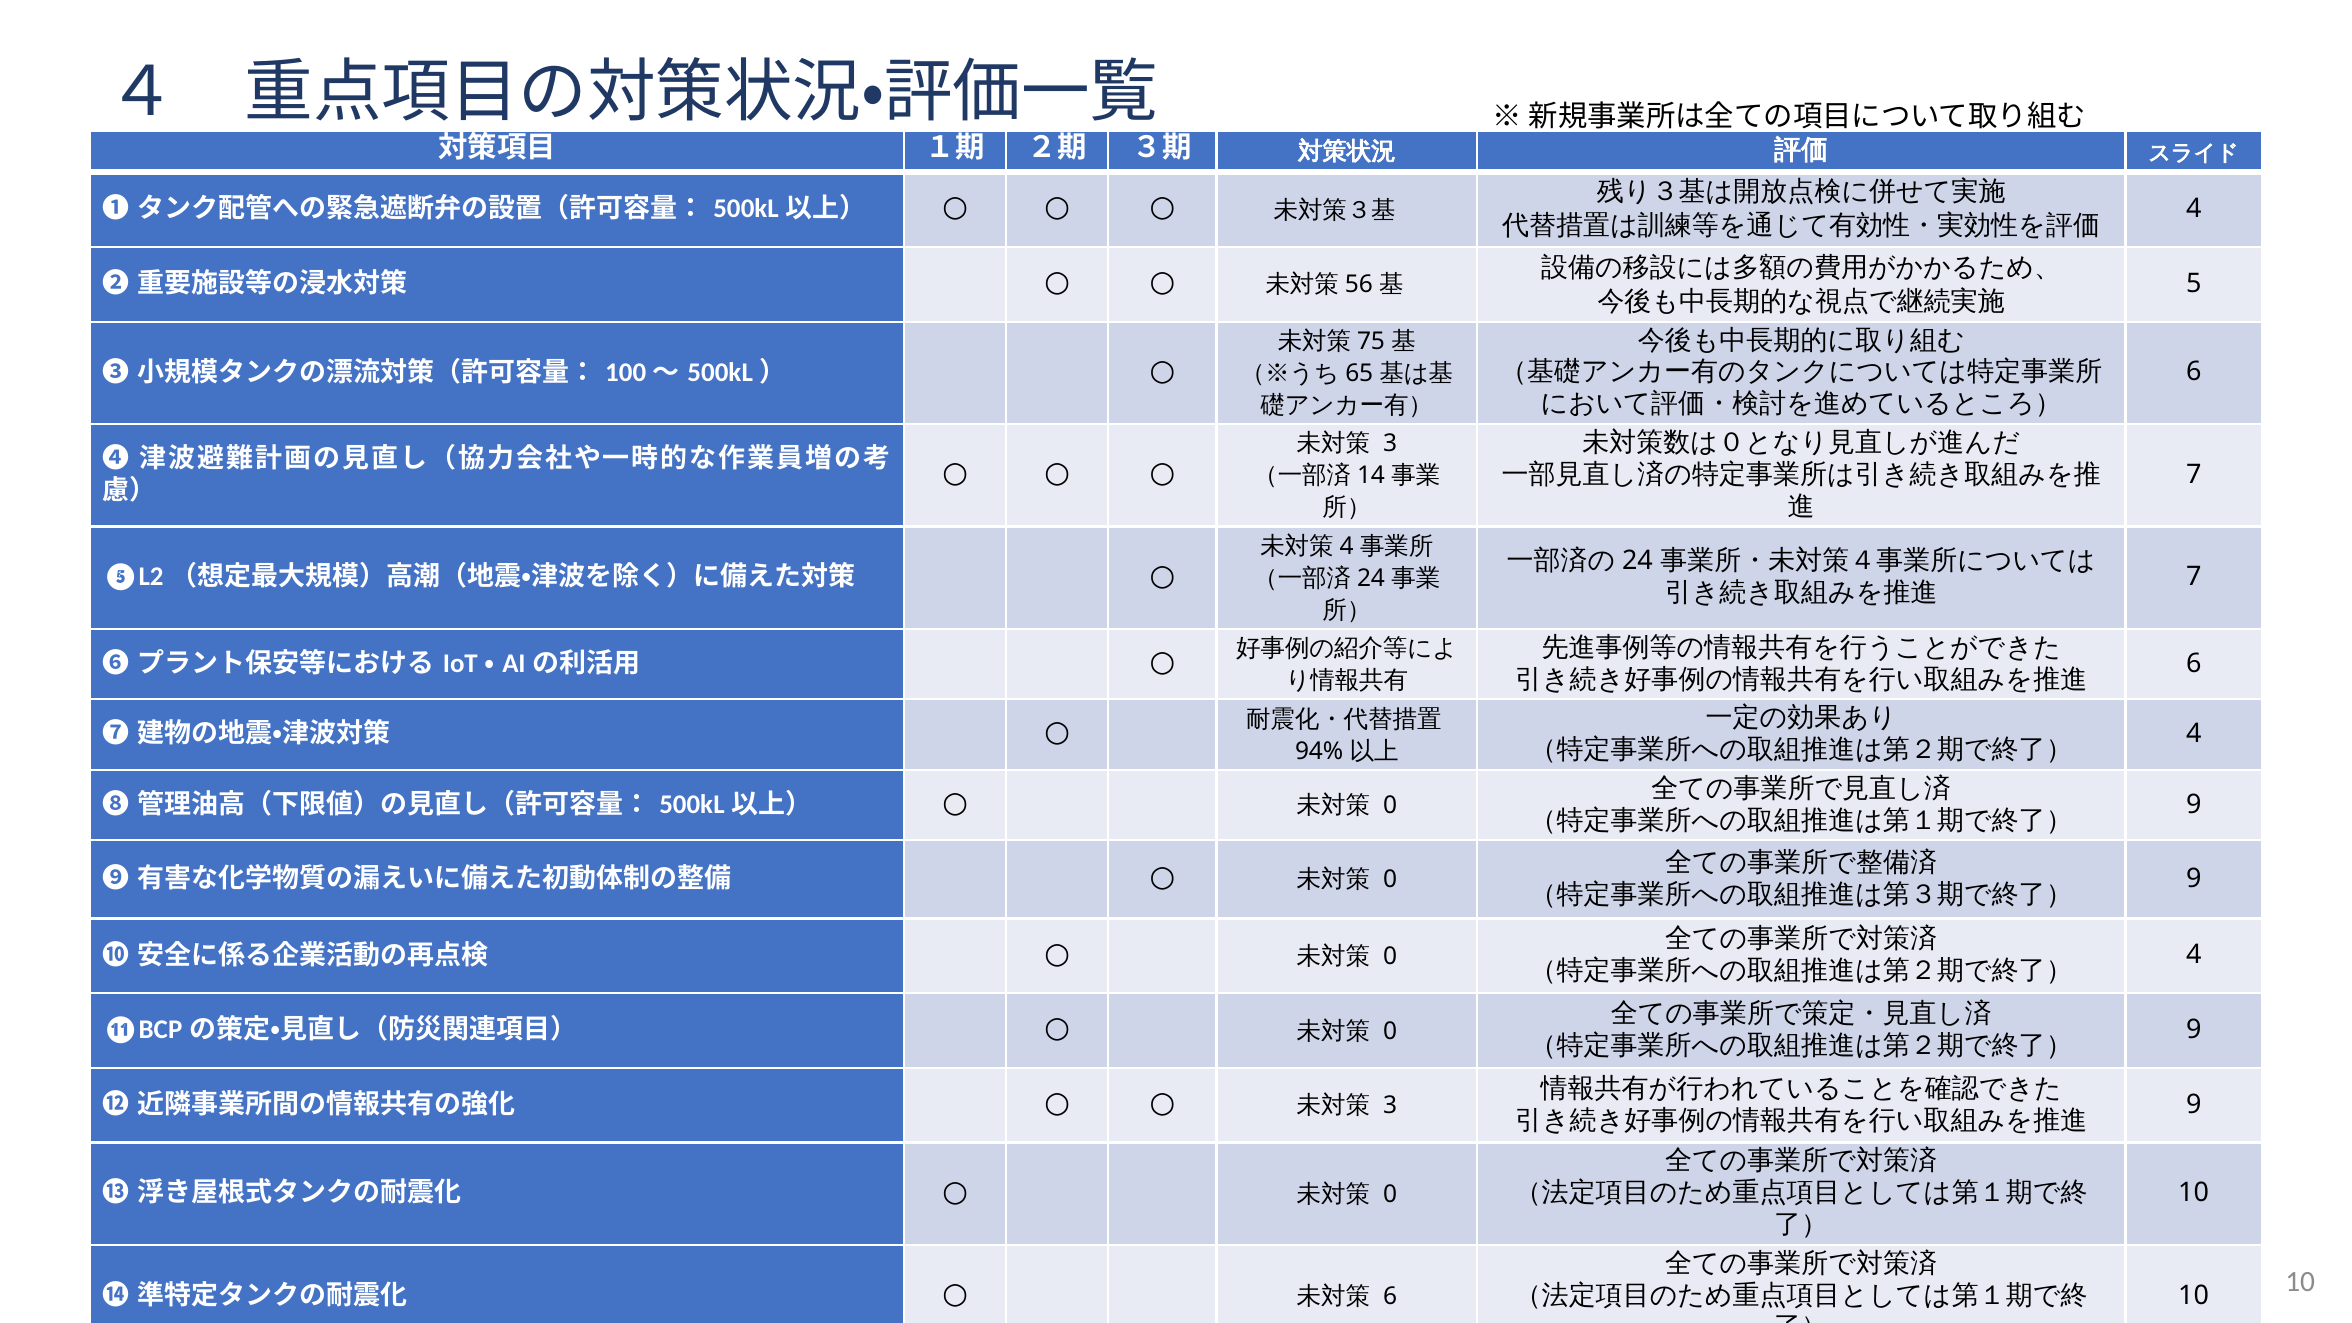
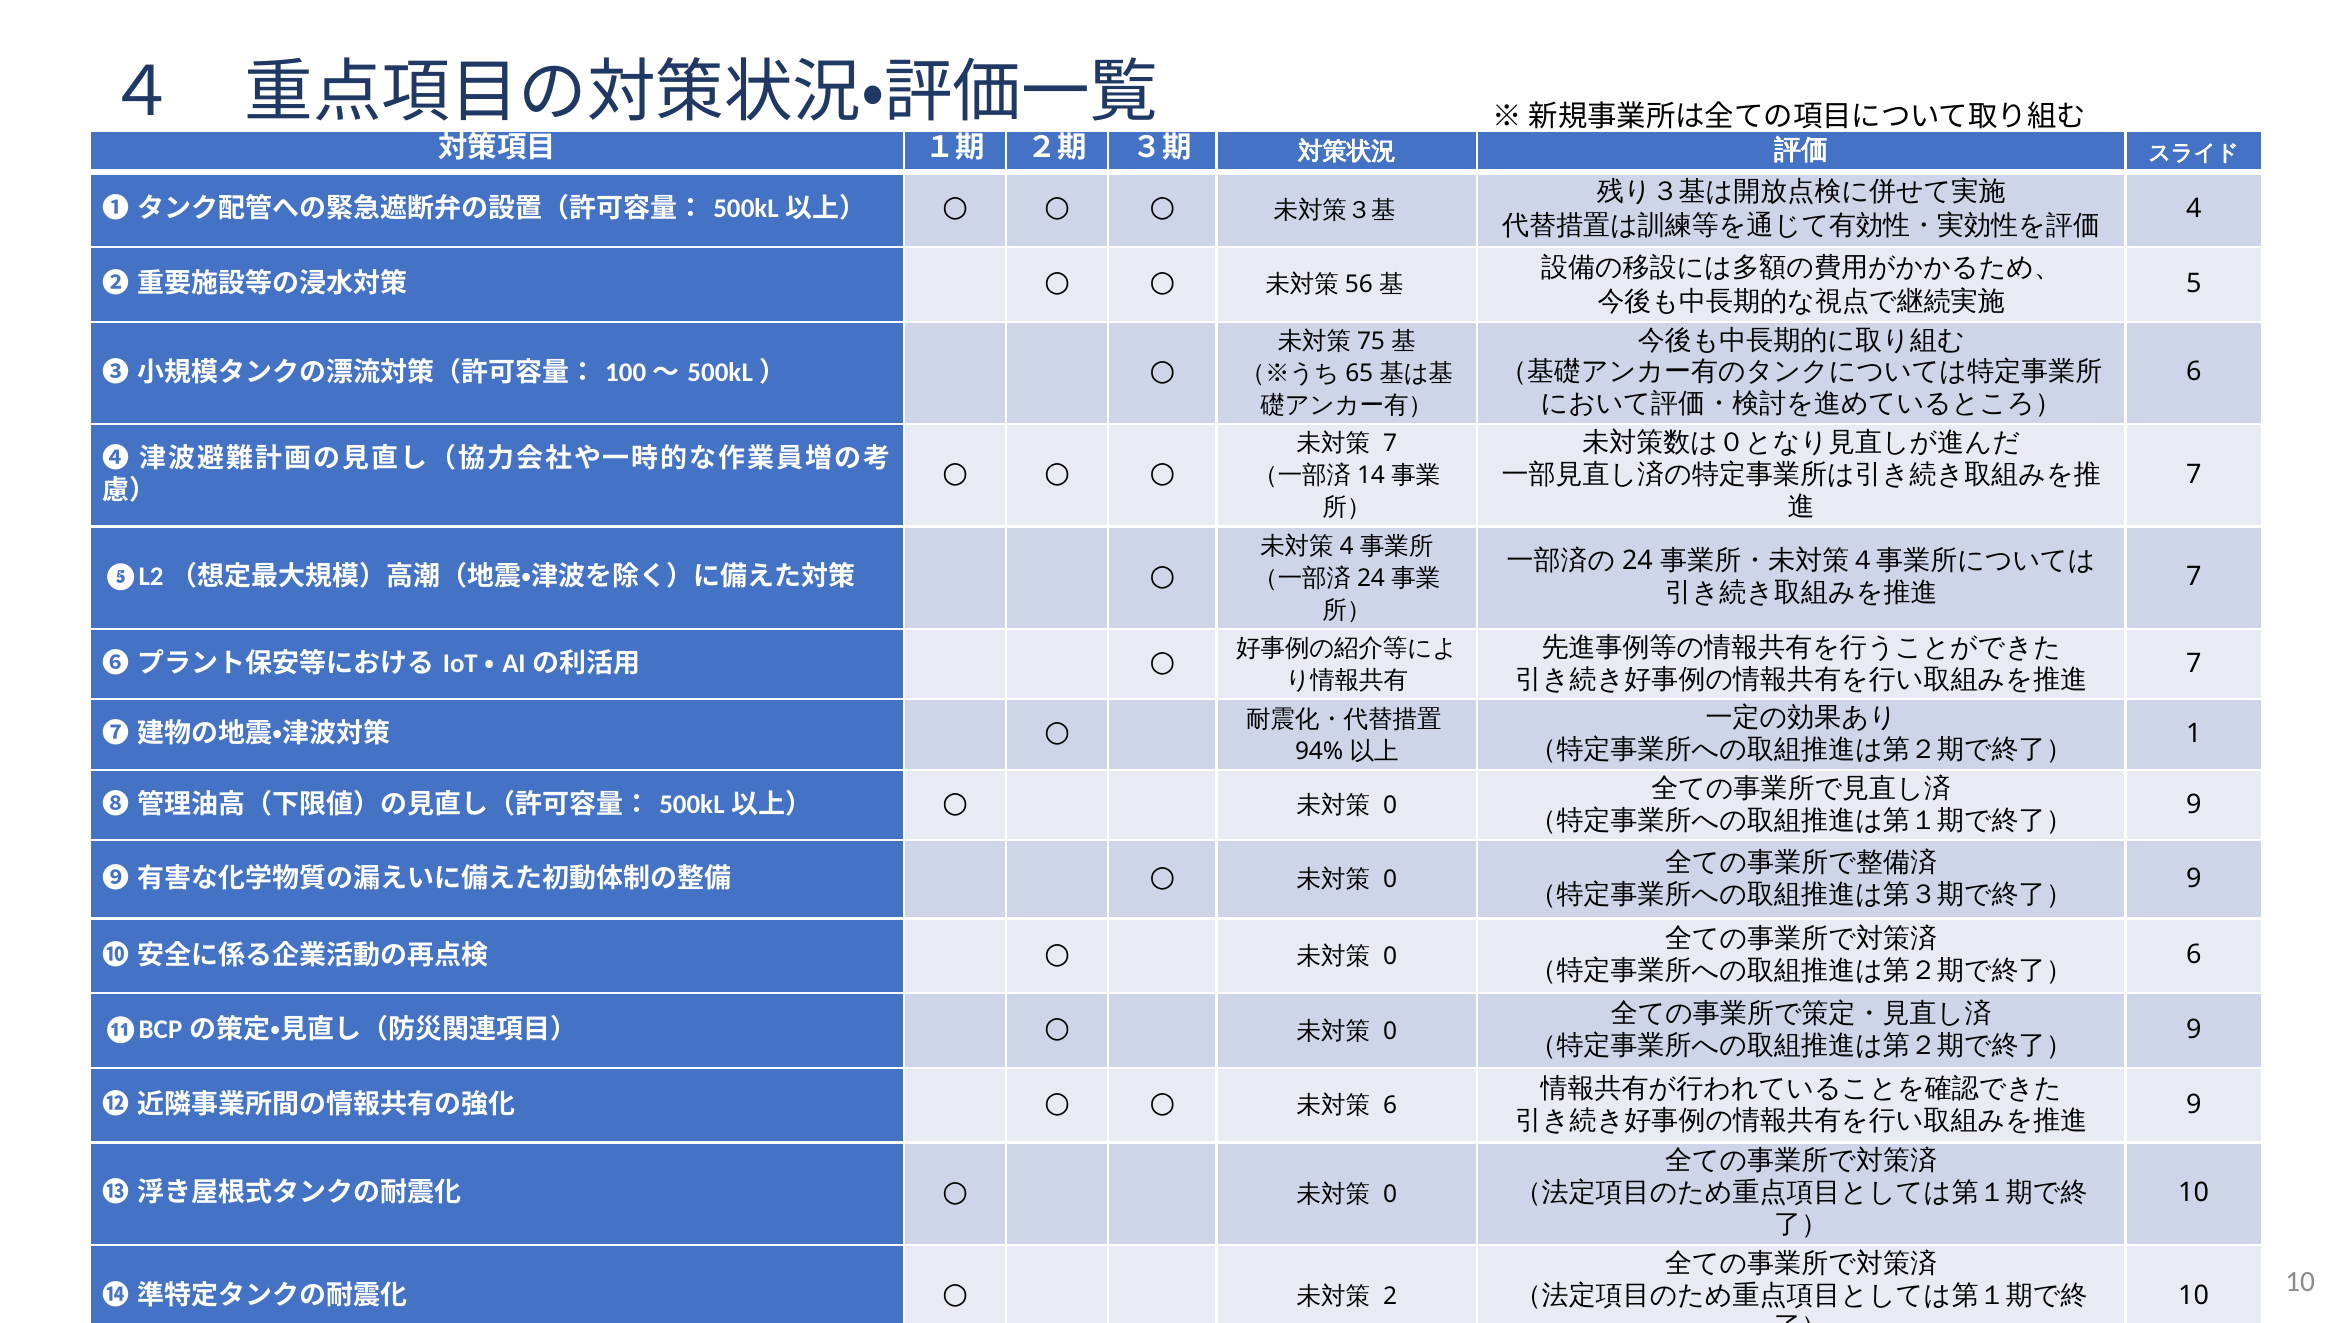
3: 3 -> 7 (1390, 444)
6: 6 -> 7 (2194, 663)
4: 4 -> 1 (2194, 734)
4: 4 -> 6 (2194, 955)
3: 3 -> 6 (1390, 1106)
6: 6 -> 2 (1390, 1296)
